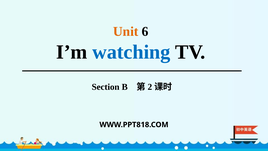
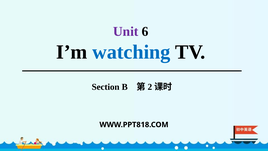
Unit colour: orange -> purple (126, 31)
